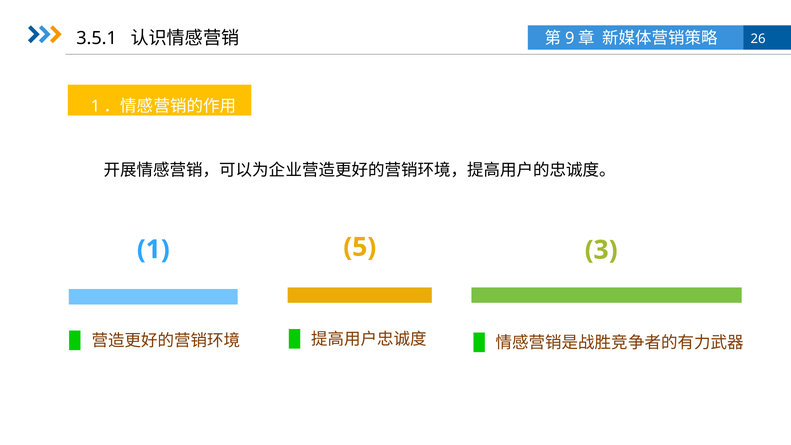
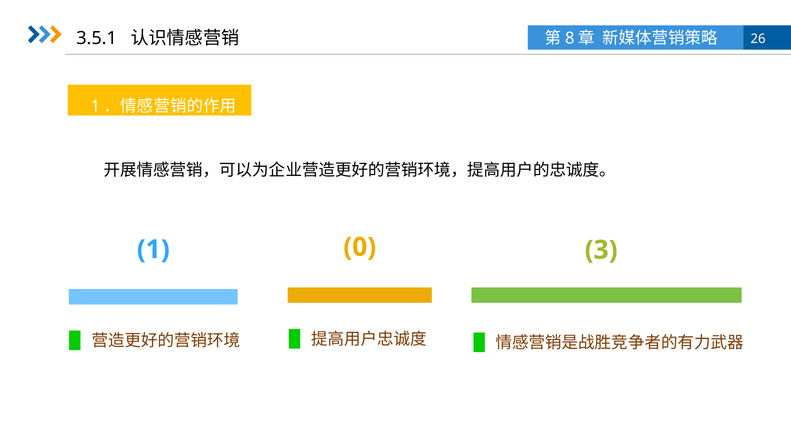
9: 9 -> 8 (570, 38)
5: 5 -> 0 (360, 247)
